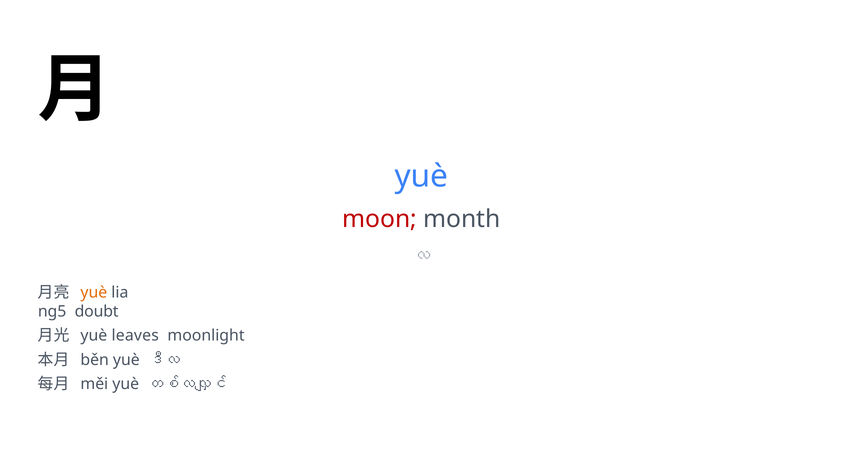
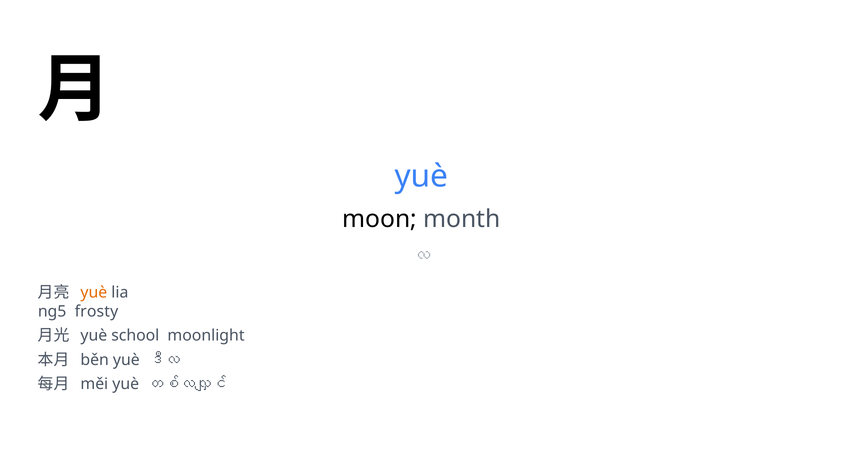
moon colour: red -> black (380, 219)
doubt: doubt -> frosty (96, 312)
leaves: leaves -> school (135, 336)
